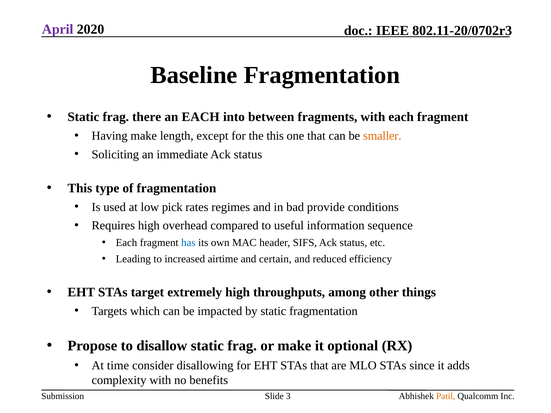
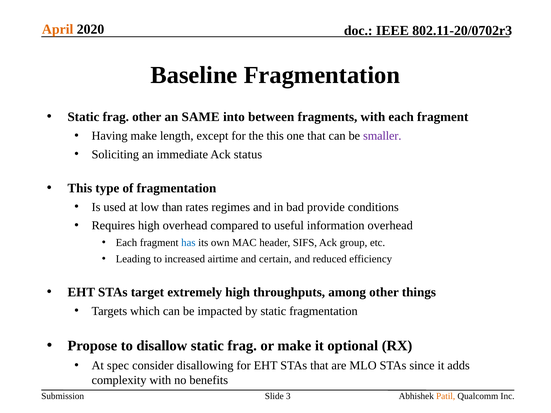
April colour: purple -> orange (58, 29)
frag there: there -> other (147, 117)
an EACH: EACH -> SAME (201, 117)
smaller colour: orange -> purple (382, 136)
pick: pick -> than (172, 207)
information sequence: sequence -> overhead (390, 226)
SIFS Ack status: status -> group (353, 243)
time: time -> spec (118, 366)
